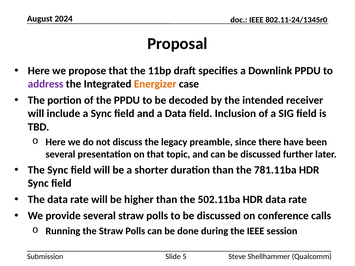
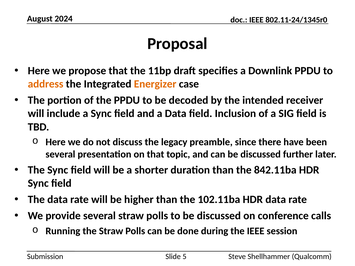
address colour: purple -> orange (46, 84)
781.11ba: 781.11ba -> 842.11ba (275, 170)
502.11ba: 502.11ba -> 102.11ba (219, 200)
